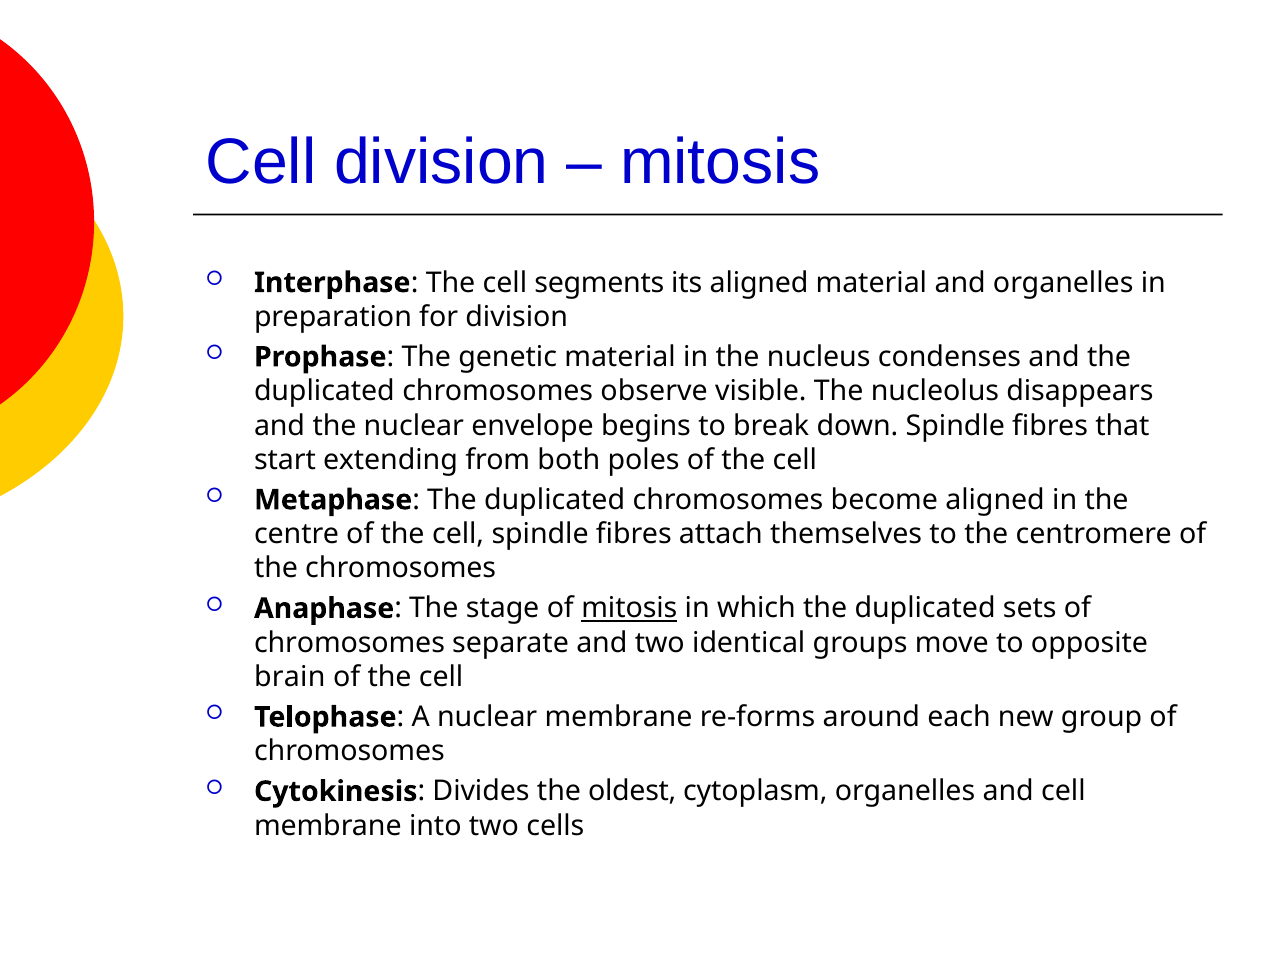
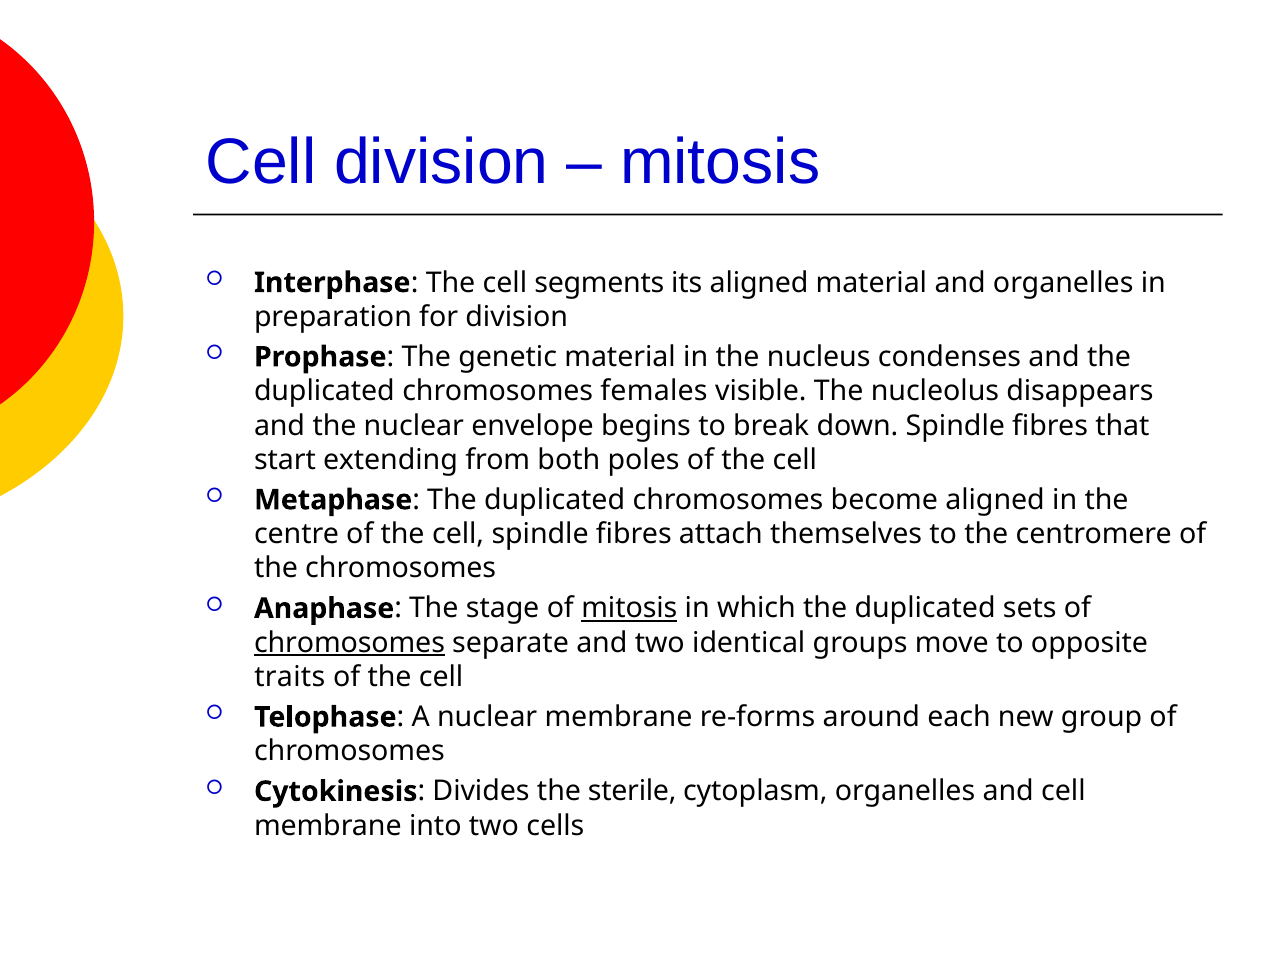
observe: observe -> females (654, 391)
chromosomes underline: none -> present (349, 643)
brain: brain -> traits (290, 677)
oldest: oldest -> sterile (632, 792)
